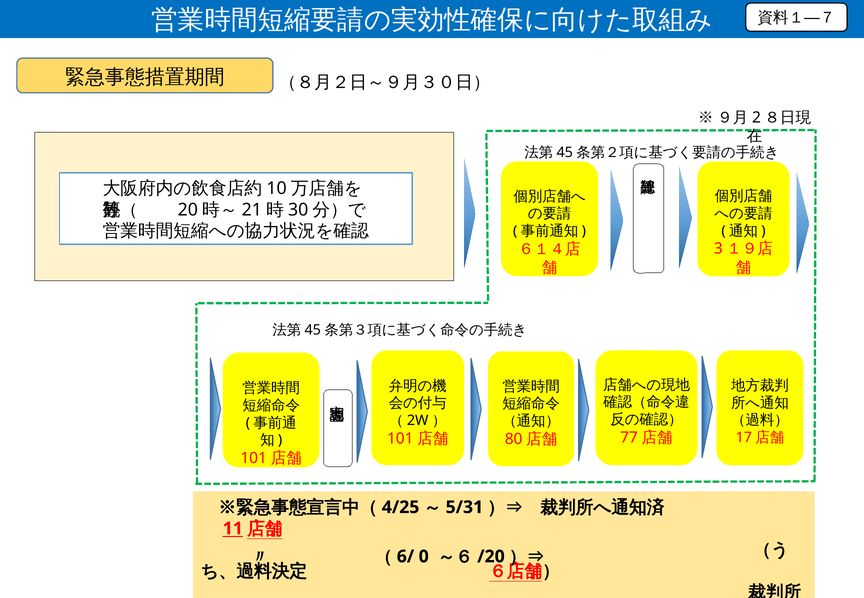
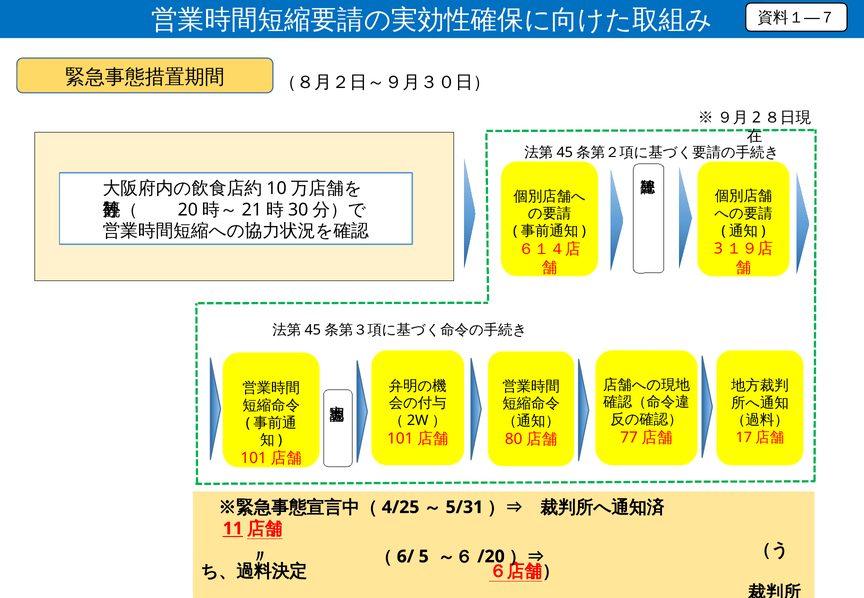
0: 0 -> 5 (424, 557)
